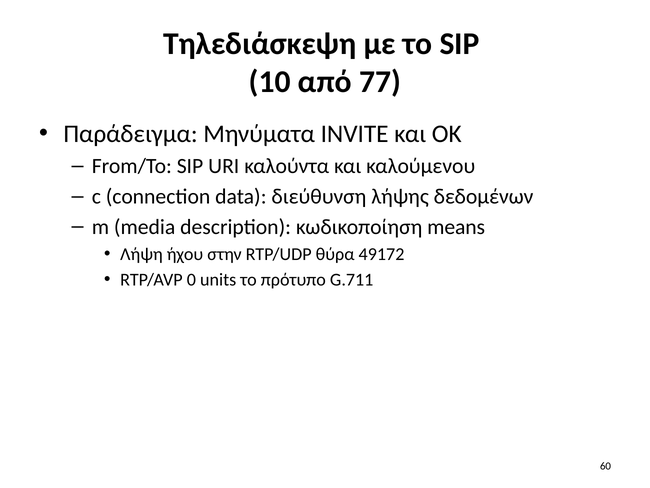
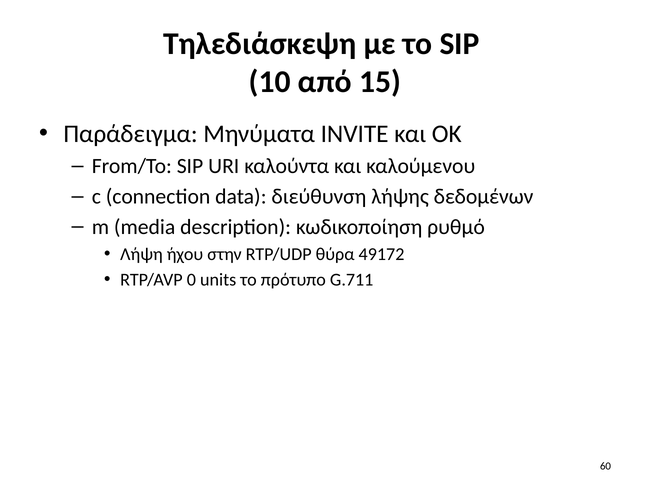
77: 77 -> 15 (380, 82)
means: means -> ρυθμό (456, 227)
